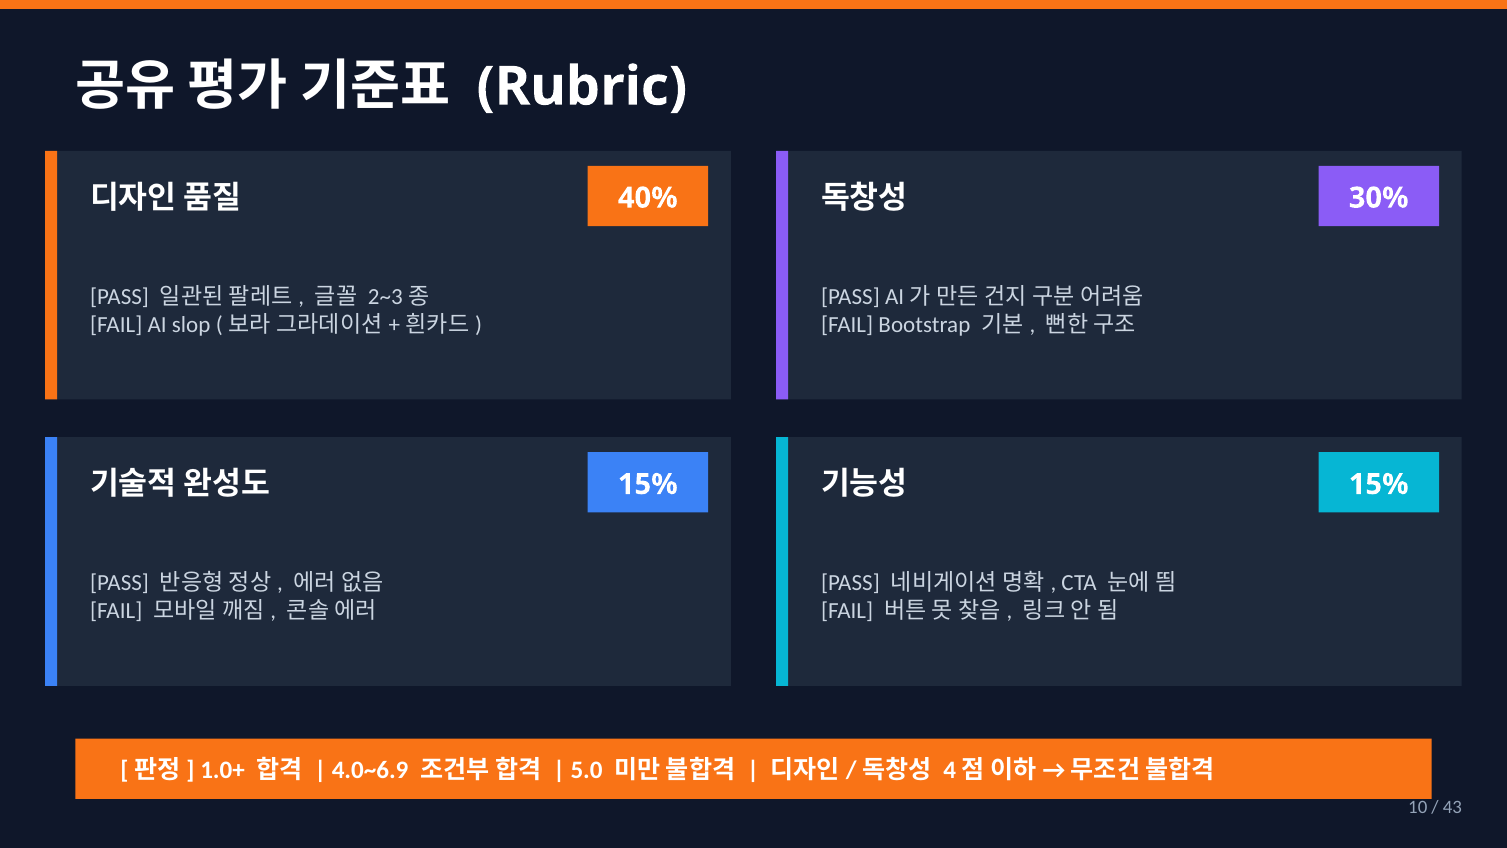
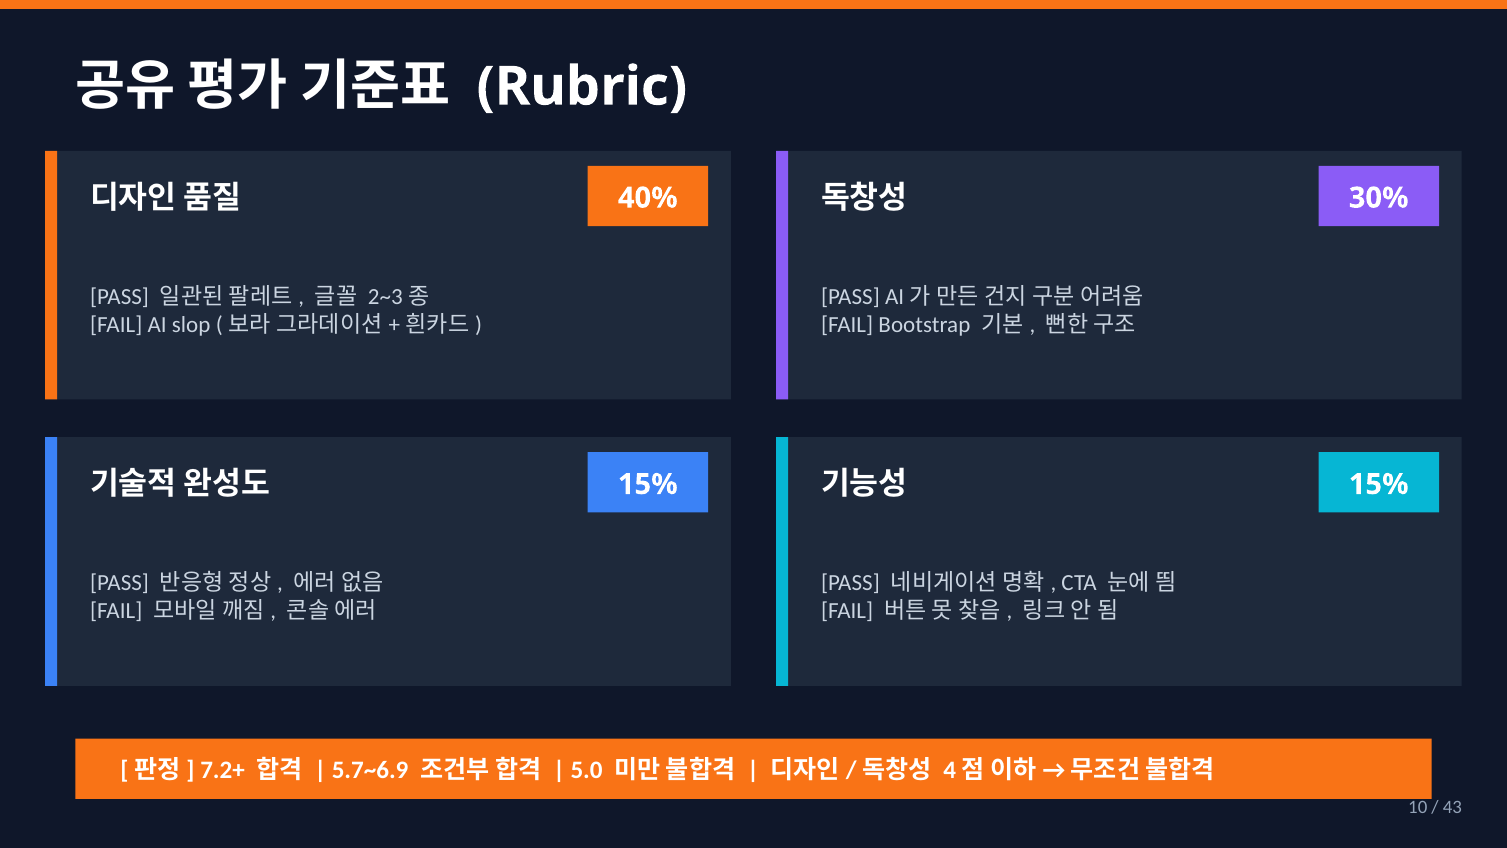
1.0+: 1.0+ -> 7.2+ (223, 770)
4.0~6.9: 4.0~6.9 -> 5.7~6.9 (370, 770)
